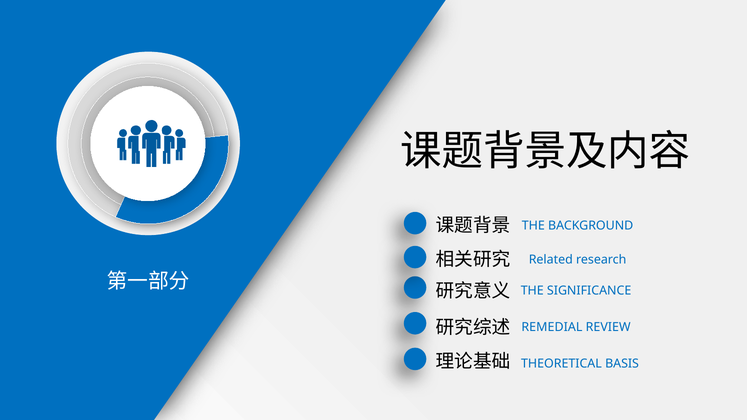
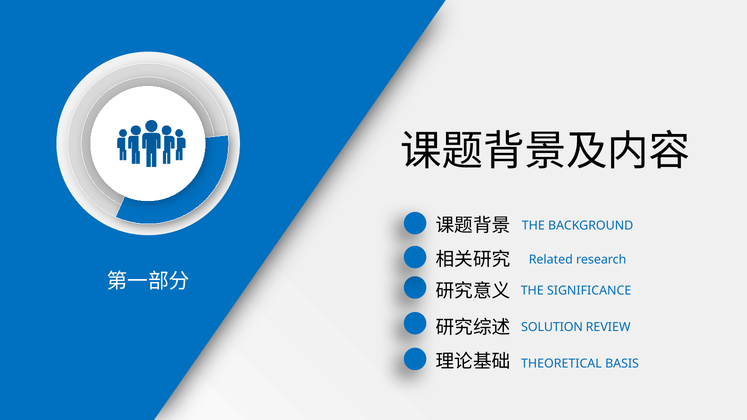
REMEDIAL: REMEDIAL -> SOLUTION (552, 327)
